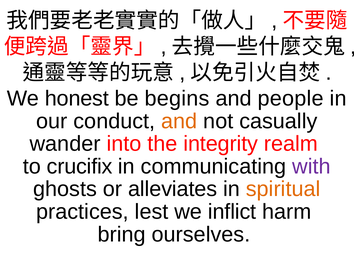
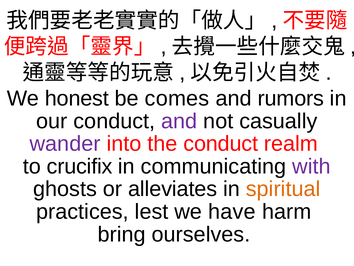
begins: begins -> comes (177, 98)
people: people -> rumors (291, 98)
and colour: orange -> purple (179, 121)
wander colour: black -> purple (65, 143)
the integrity: integrity -> conduct (221, 143)
inflict: inflict -> have (232, 211)
